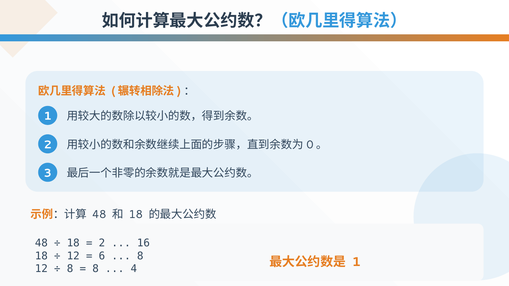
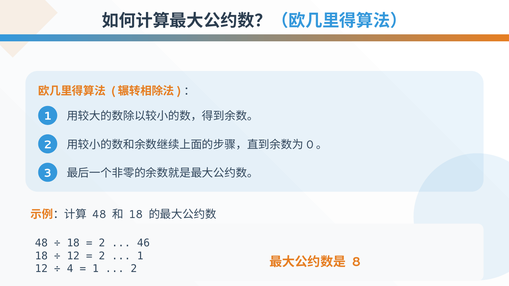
16: 16 -> 46 (143, 243)
6: 6 -> 2 (102, 256)
8: 8 -> 1 (140, 256)
8: 8 -> 4 (70, 269)
8: 8 -> 1 (96, 269)
4: 4 -> 2 (134, 269)
1: 1 -> 8 (356, 262)
